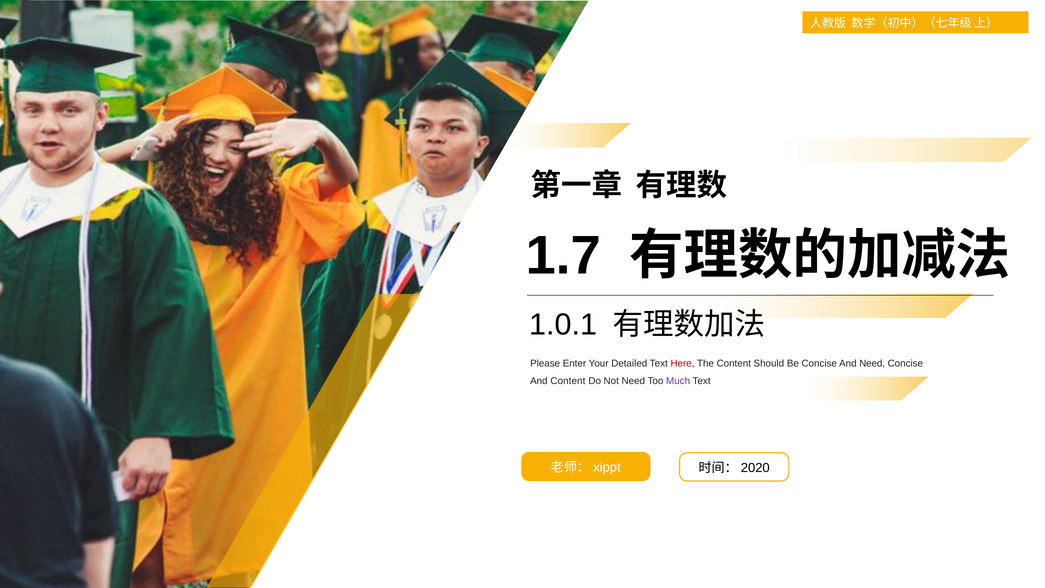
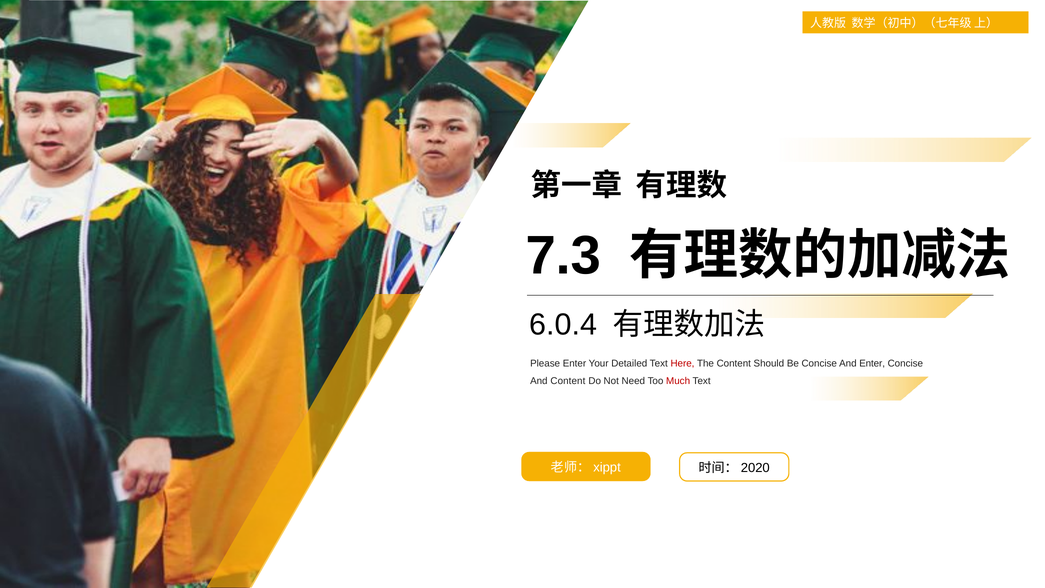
1.7: 1.7 -> 7.3 (563, 255)
1.0.1: 1.0.1 -> 6.0.4 (563, 324)
And Need: Need -> Enter (872, 363)
Much colour: purple -> red (678, 381)
